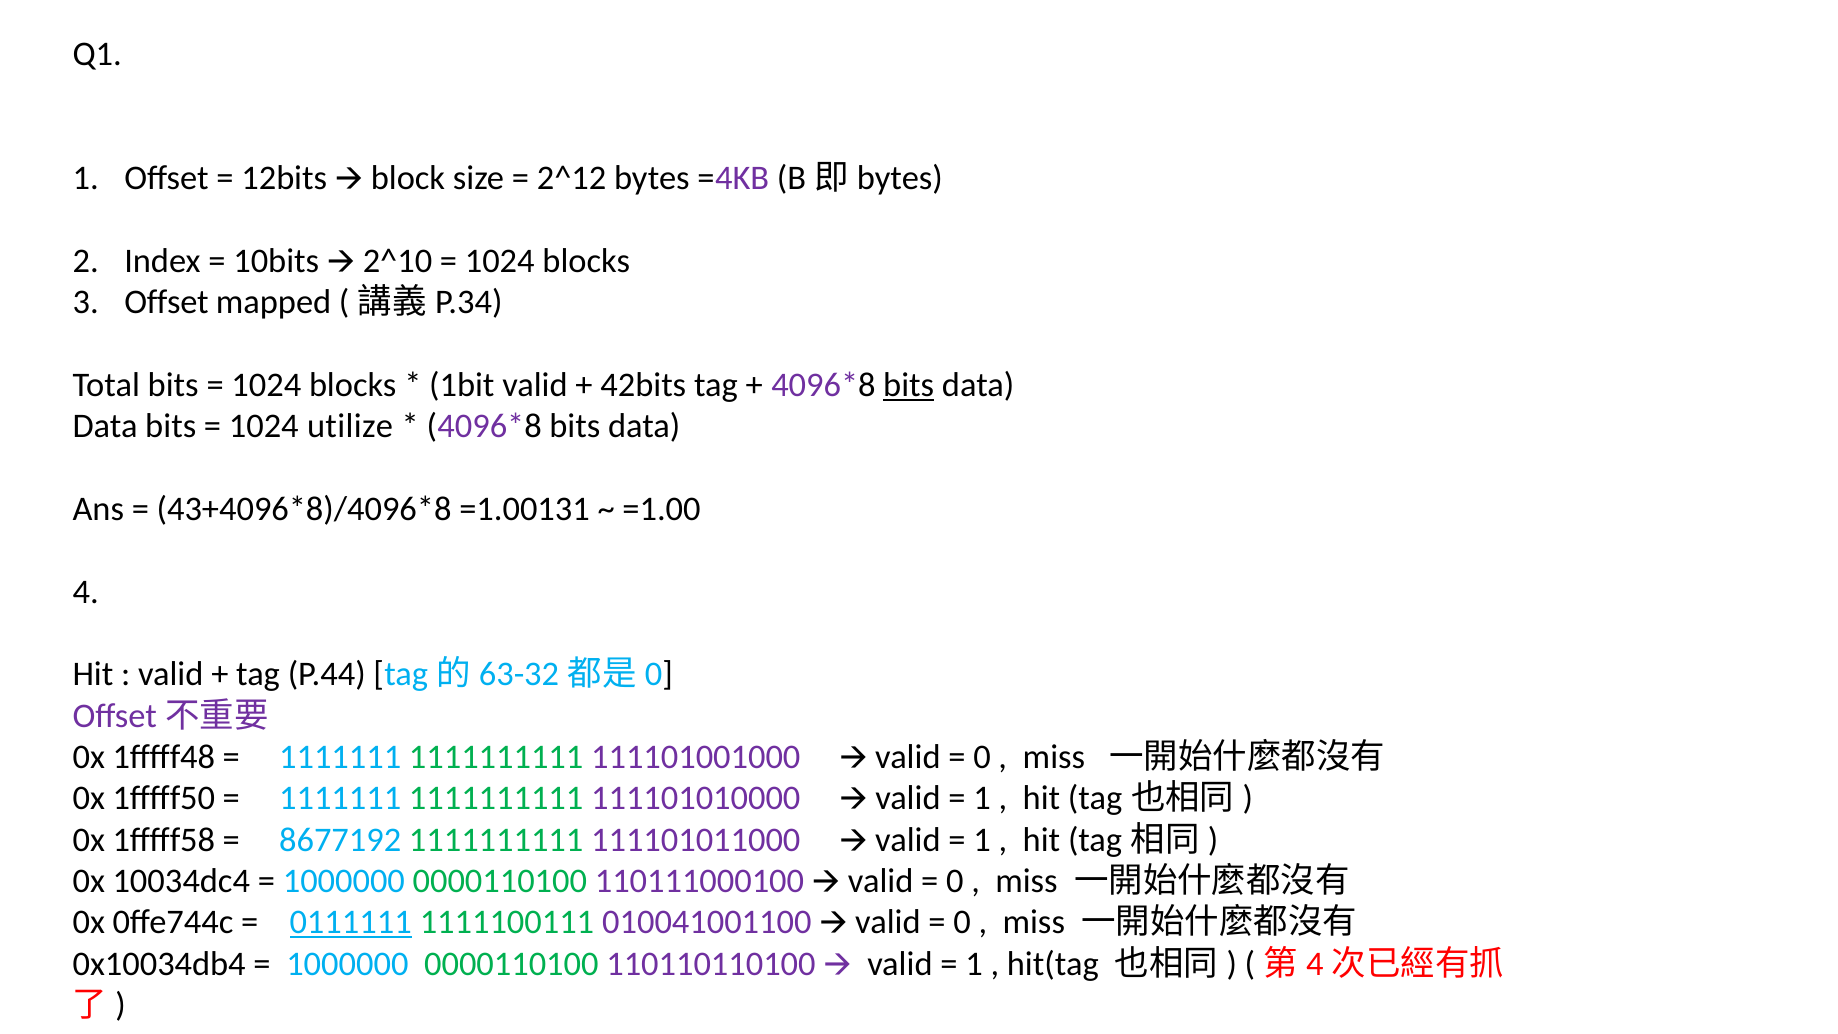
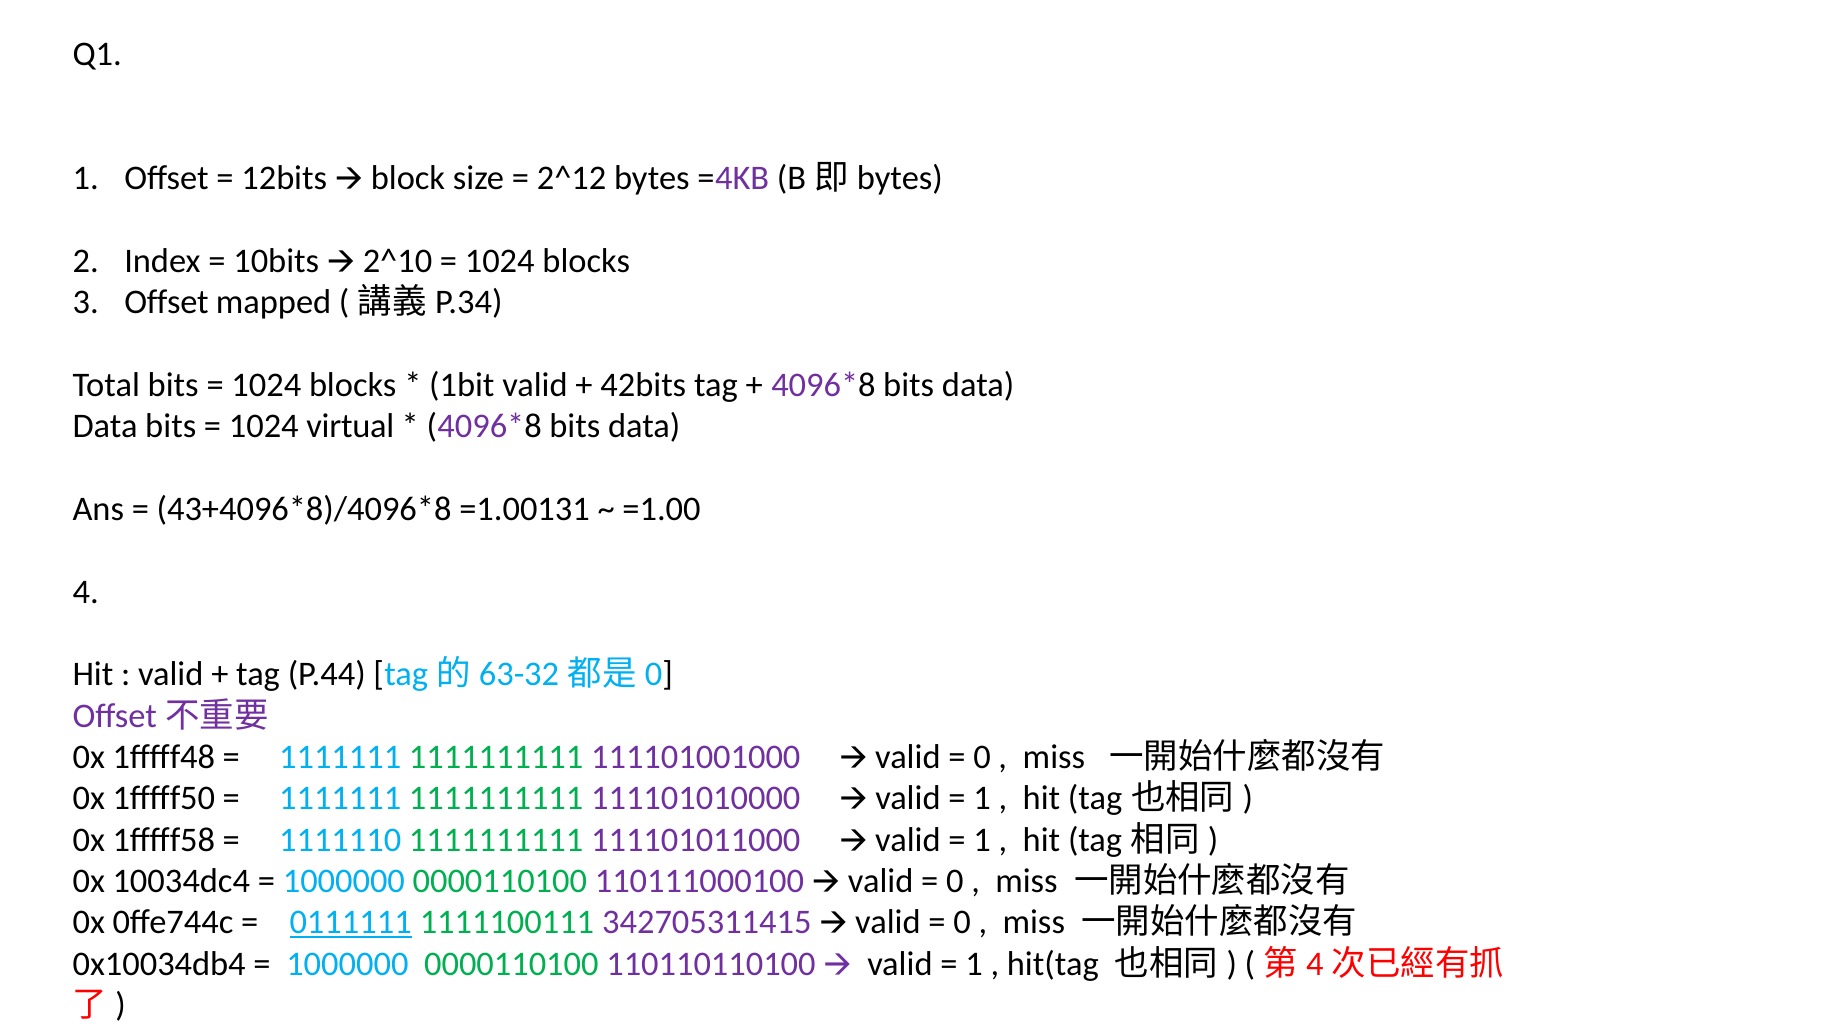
bits underline: present -> none (909, 385)
utilize: utilize -> virtual (350, 426)
8677192: 8677192 -> 1111110 (340, 840)
010041001100: 010041001100 -> 342705311415 (707, 922)
